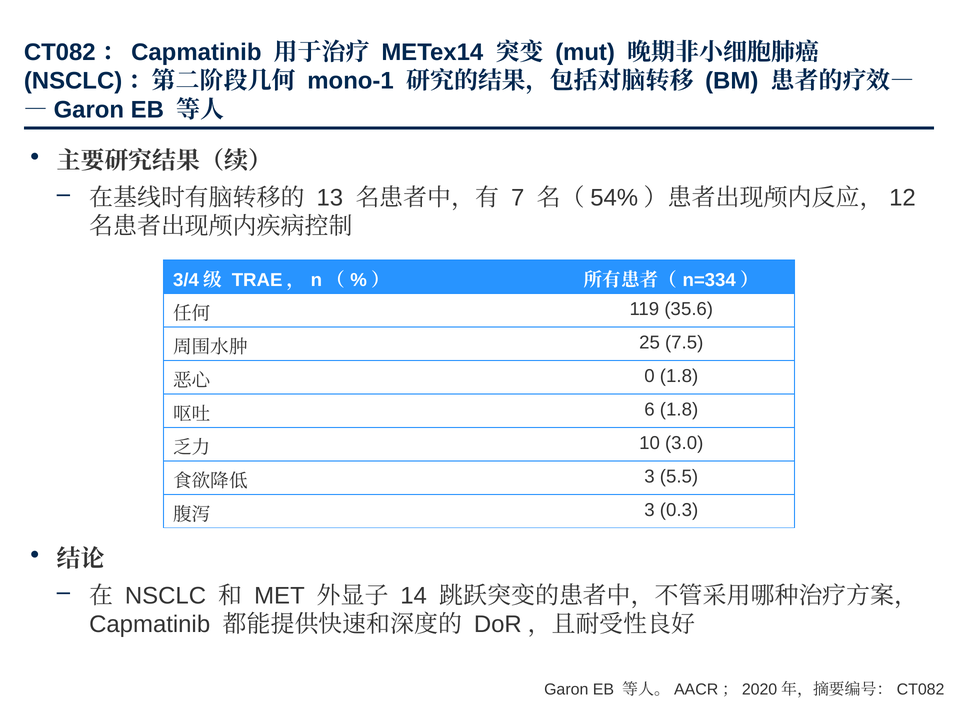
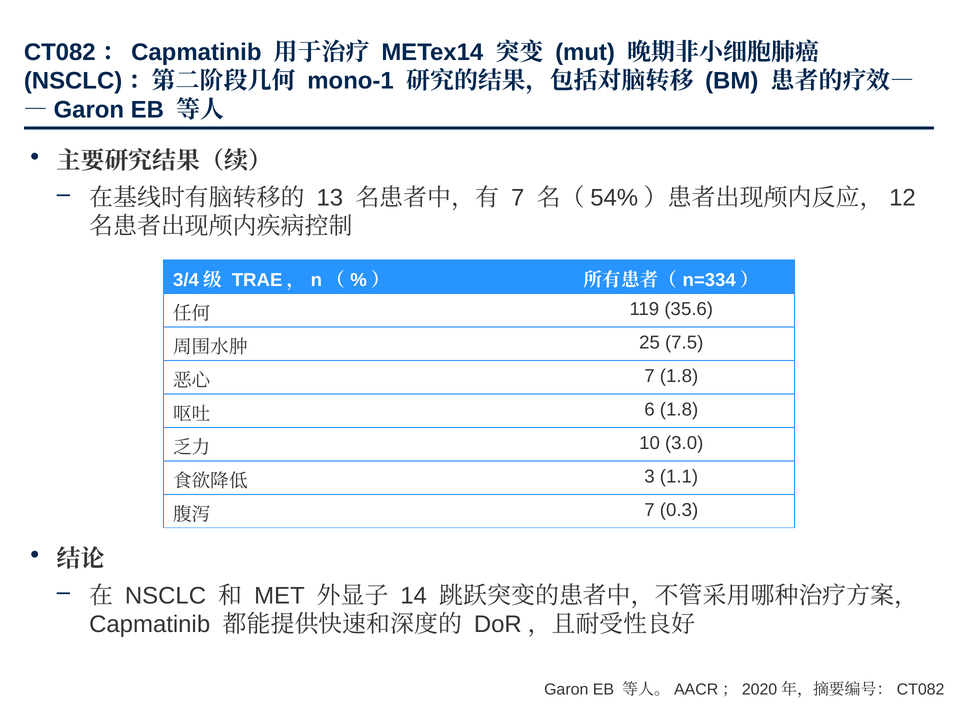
0: 0 -> 7 (650, 376)
5.5: 5.5 -> 1.1 (679, 476)
3: 3 -> 7 (650, 510)
